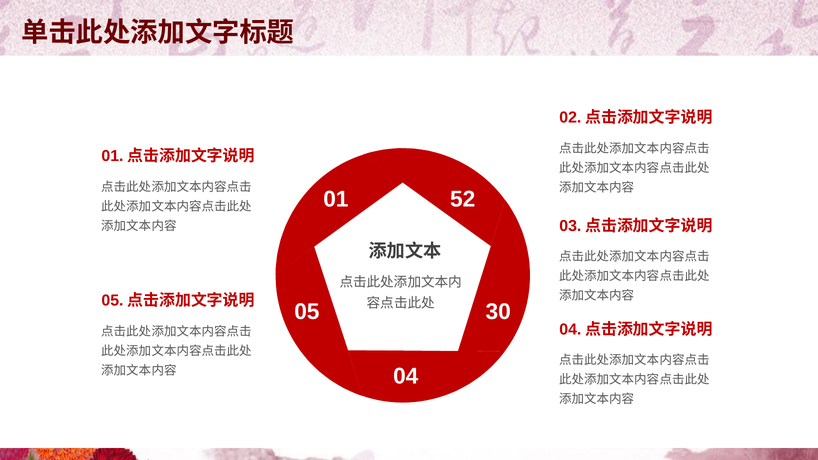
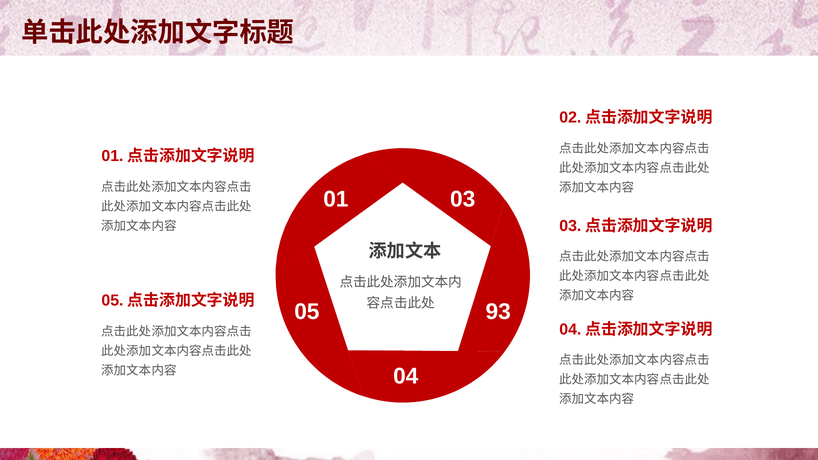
52: 52 -> 03 (463, 199)
30: 30 -> 93 (498, 312)
